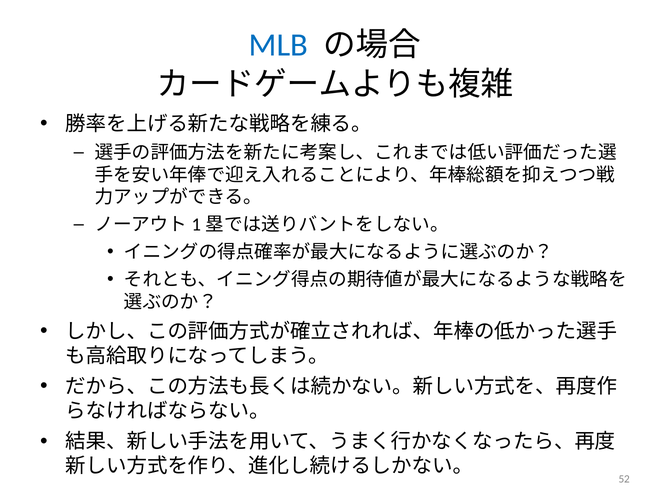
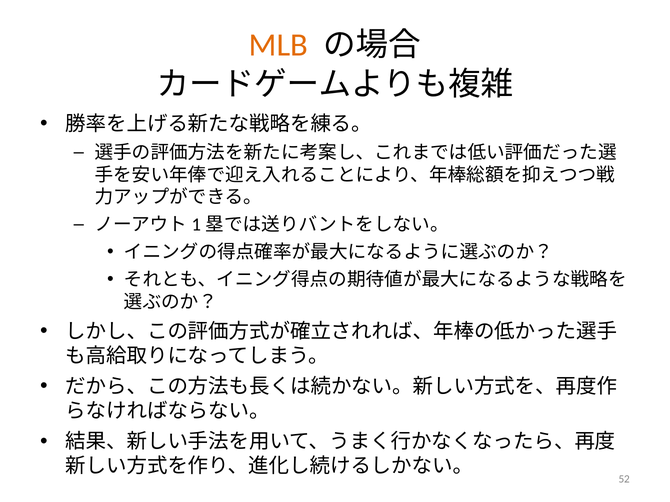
MLB colour: blue -> orange (278, 45)
